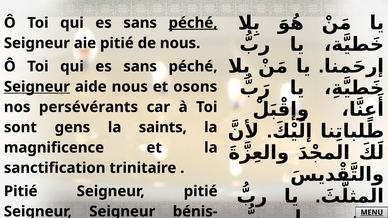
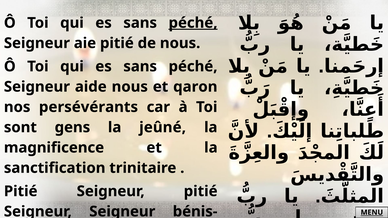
Seigneur underline: present -> none (37, 87)
osons: osons -> qaron (195, 87)
saints: saints -> jeûné (163, 127)
